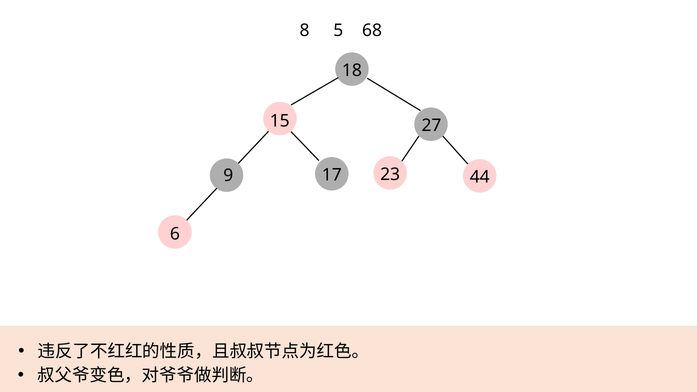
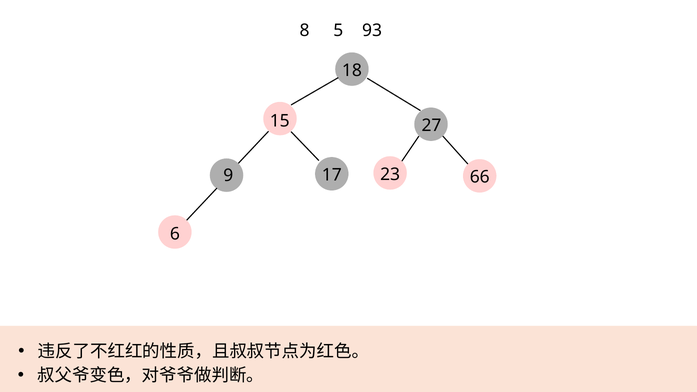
68: 68 -> 93 (372, 30)
44: 44 -> 66 (480, 177)
